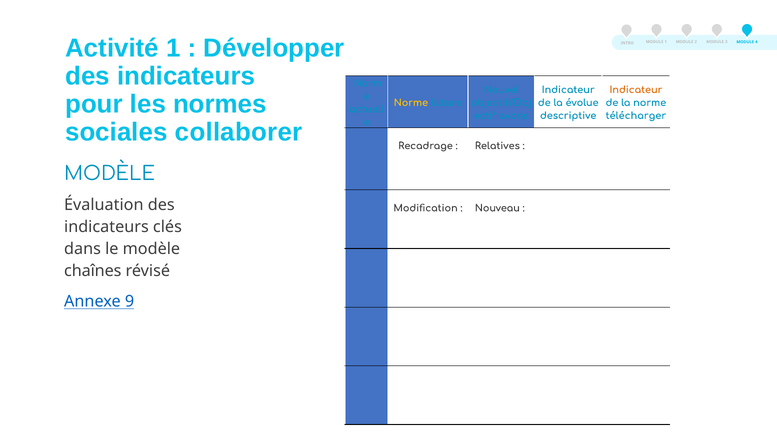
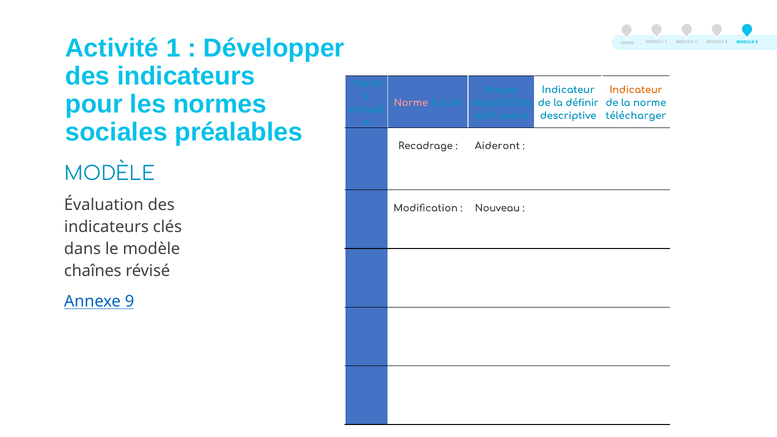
Norme colour: yellow -> pink (411, 103)
évolue: évolue -> définir (582, 103)
collaborer: collaborer -> préalables (239, 132)
Relatives: Relatives -> Aideront (497, 146)
